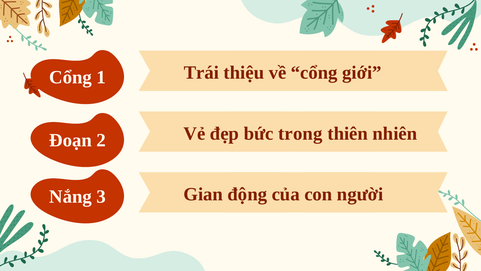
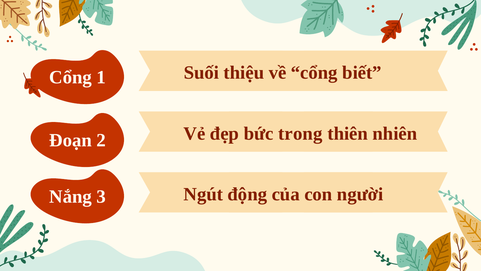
Trái: Trái -> Suối (201, 73)
giới: giới -> biết (362, 73)
Gian: Gian -> Ngút (203, 194)
